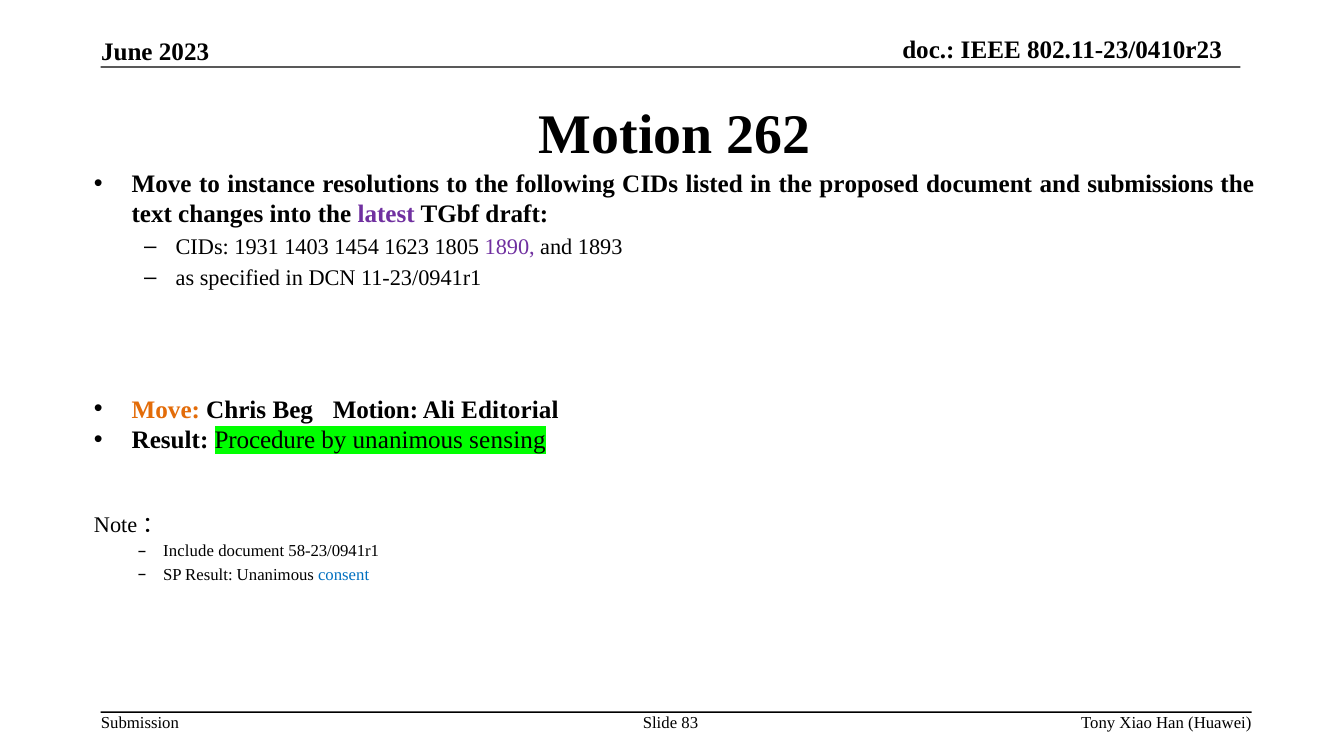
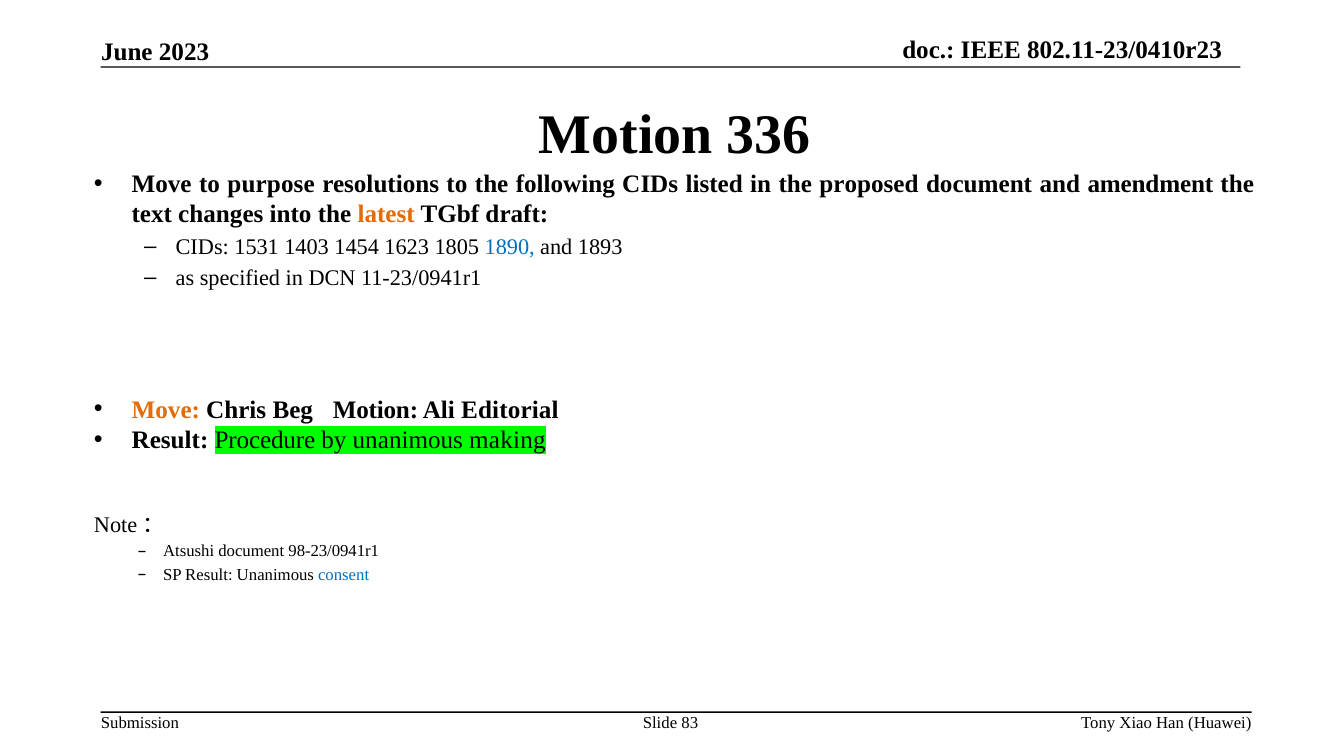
262: 262 -> 336 (768, 135)
instance: instance -> purpose (271, 184)
submissions: submissions -> amendment (1150, 184)
latest colour: purple -> orange (386, 215)
1931: 1931 -> 1531 (257, 247)
1890 colour: purple -> blue (510, 247)
sensing: sensing -> making (507, 440)
Include: Include -> Atsushi (189, 551)
58-23/0941r1: 58-23/0941r1 -> 98-23/0941r1 (334, 551)
